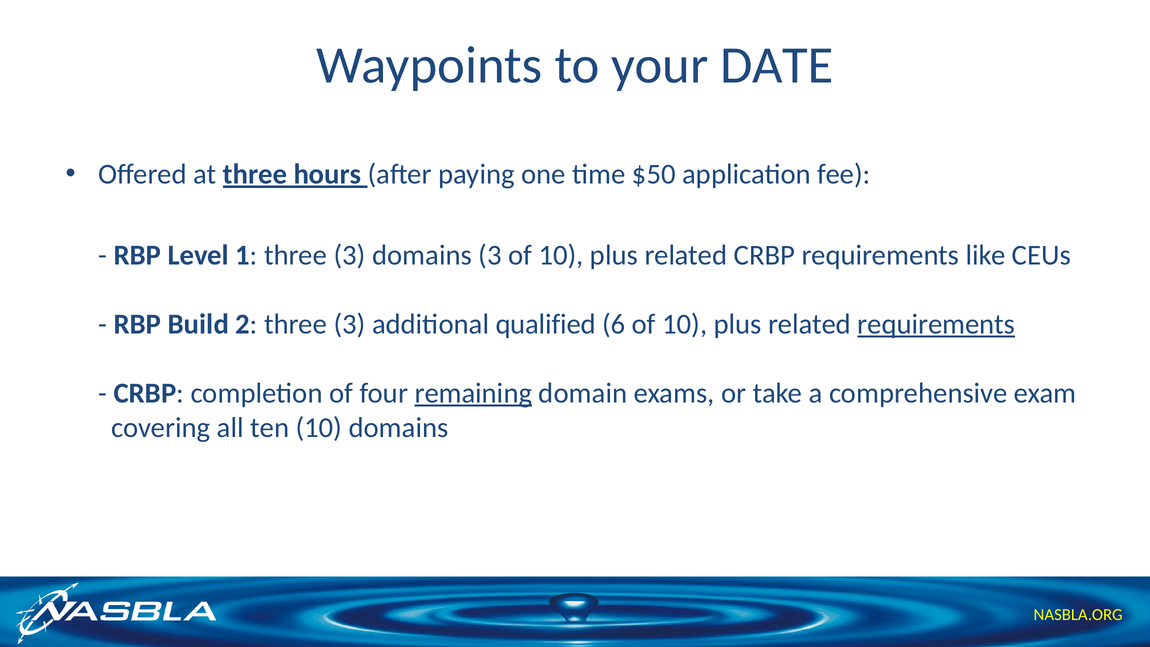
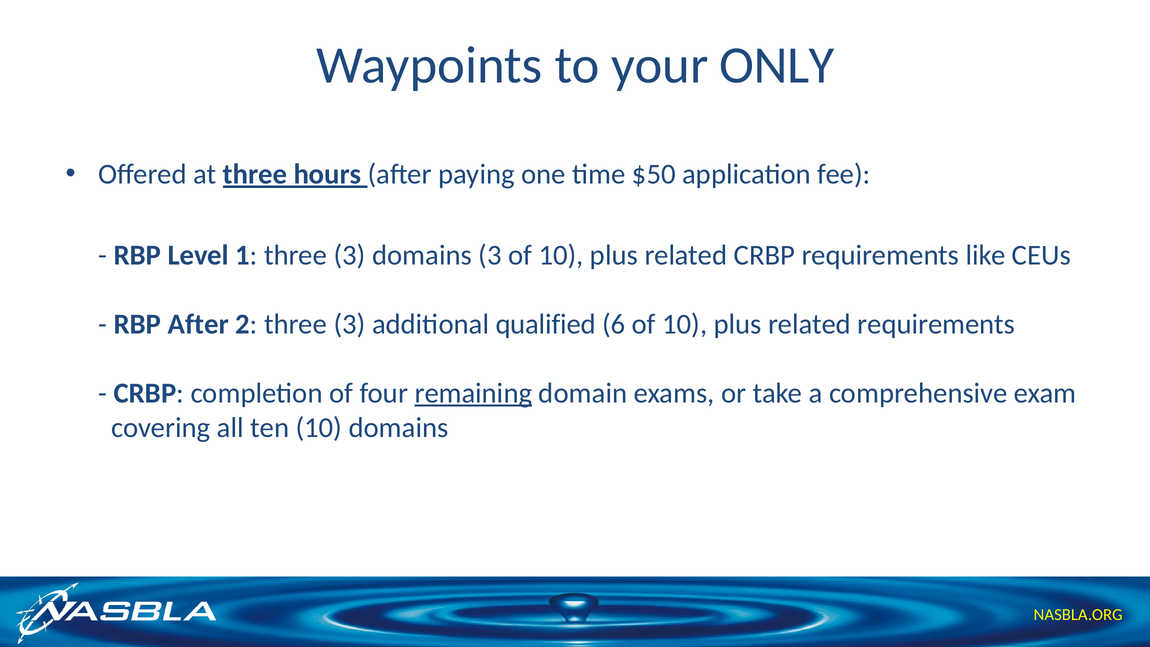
DATE: DATE -> ONLY (777, 65)
RBP Build: Build -> After (198, 324)
requirements underline: present -> none (936, 324)
